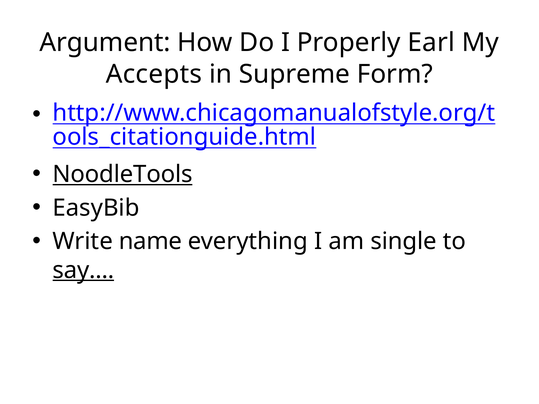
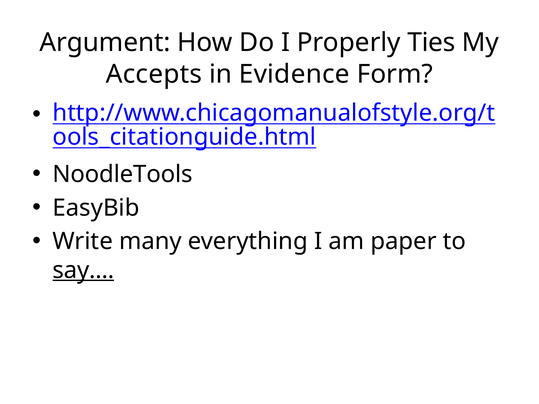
Earl: Earl -> Ties (431, 43)
Supreme: Supreme -> Evidence (294, 74)
NoodleTools underline: present -> none (123, 174)
name: name -> many (150, 242)
single: single -> paper (404, 242)
